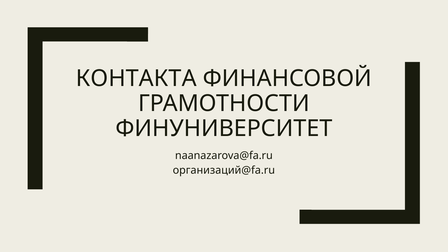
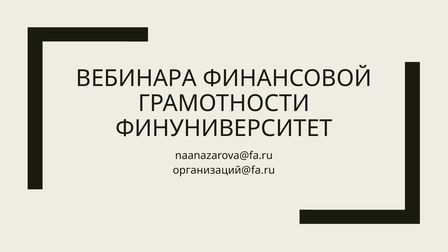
КОНТАКТА: КОНТАКТА -> ВЕБИНАРА (136, 79)
